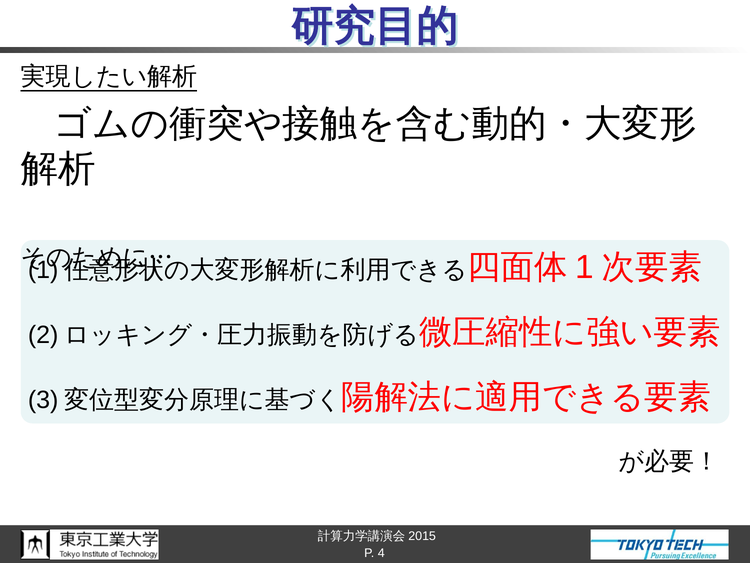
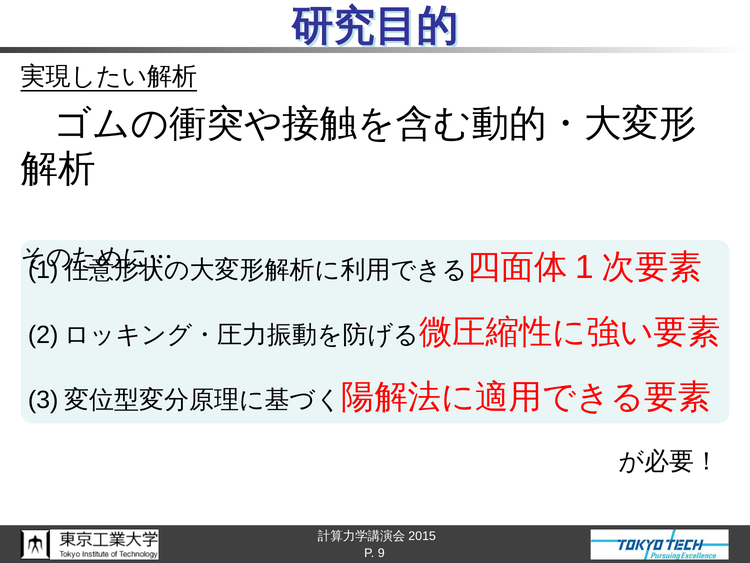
4: 4 -> 9 (381, 552)
